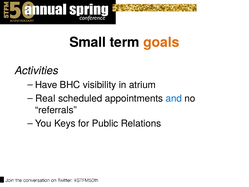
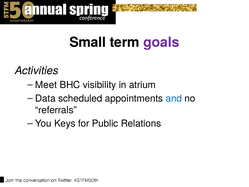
goals colour: orange -> purple (161, 42)
Have: Have -> Meet (46, 85)
Real: Real -> Data (45, 98)
